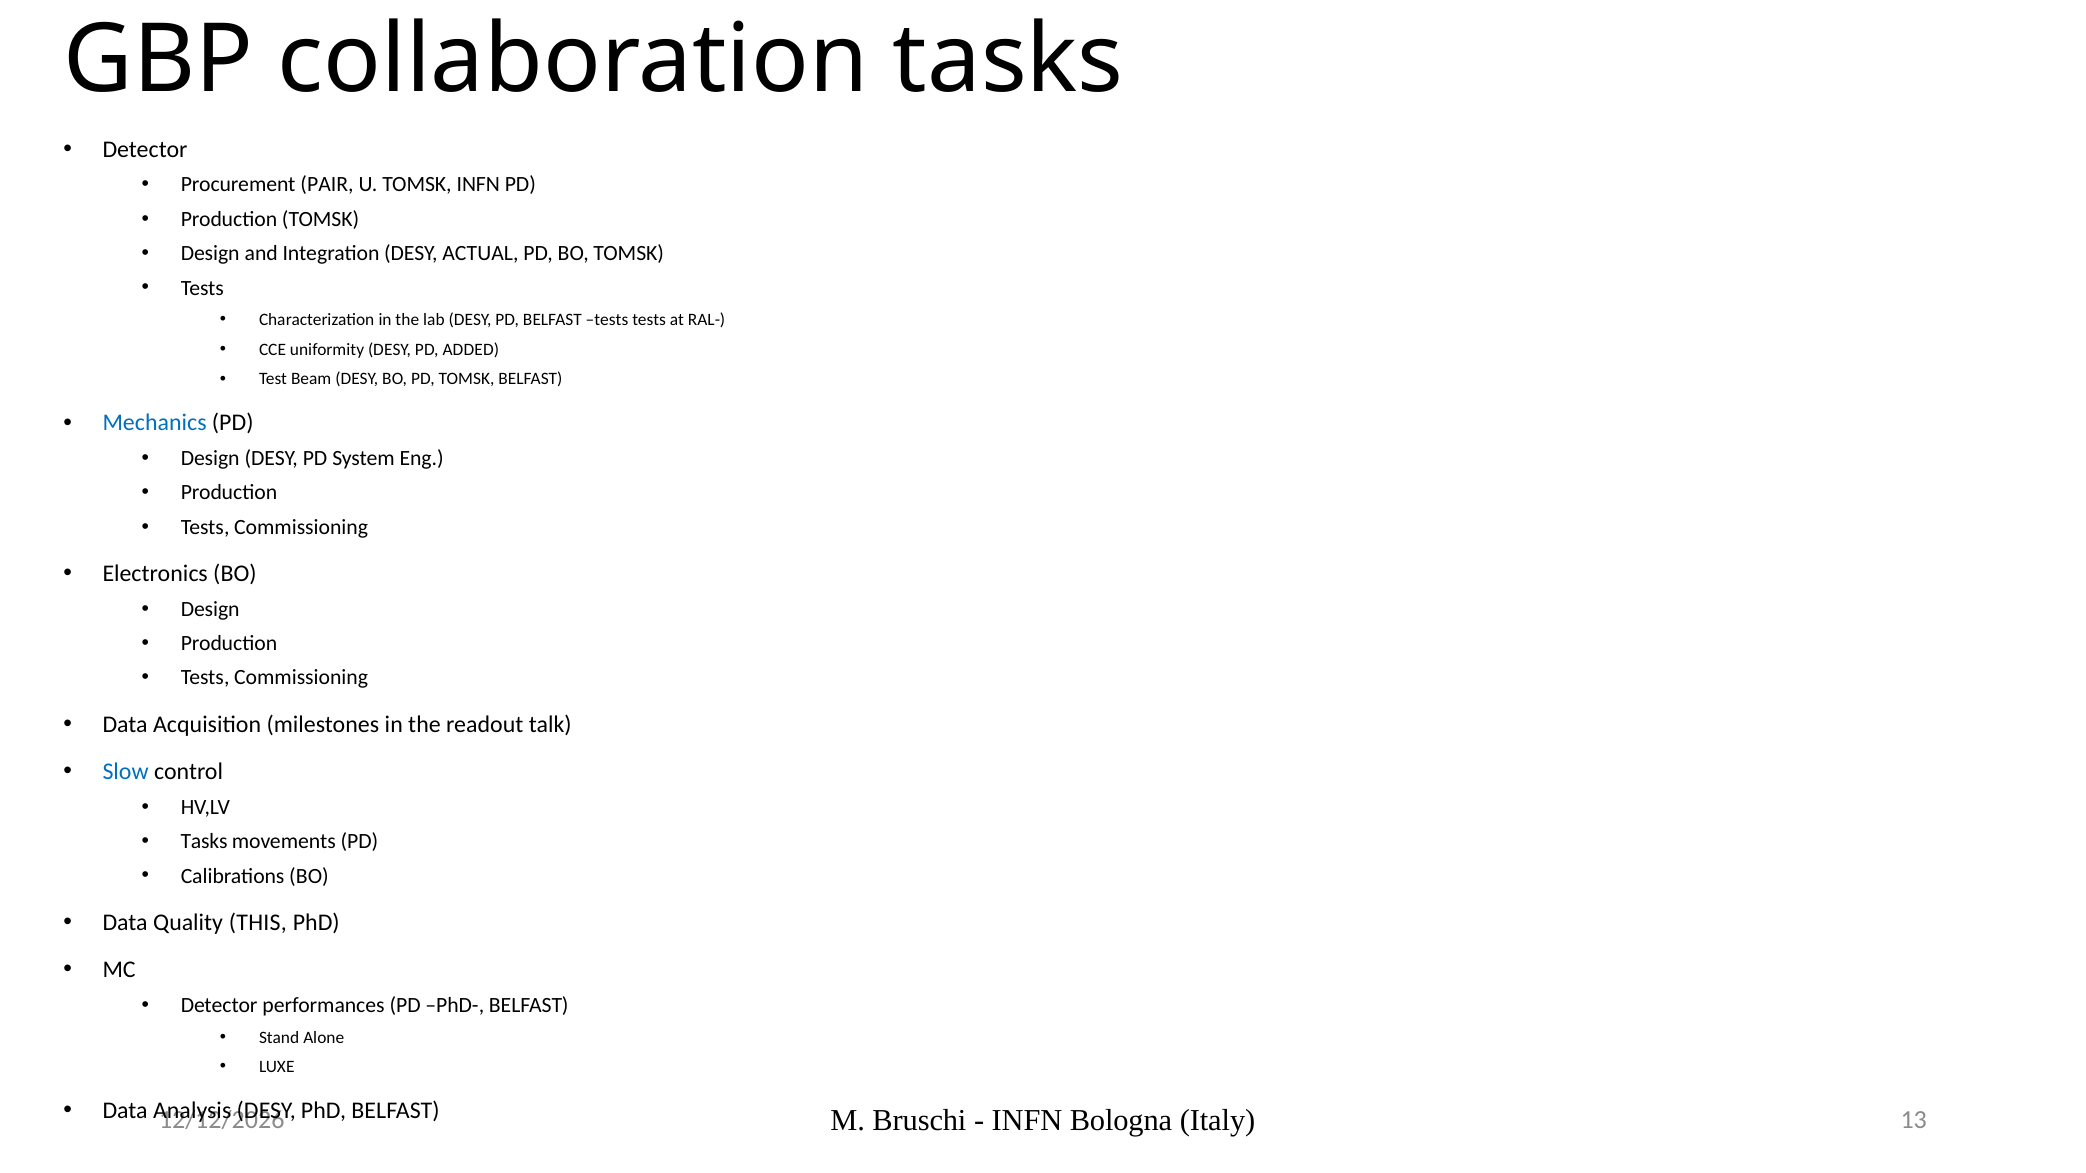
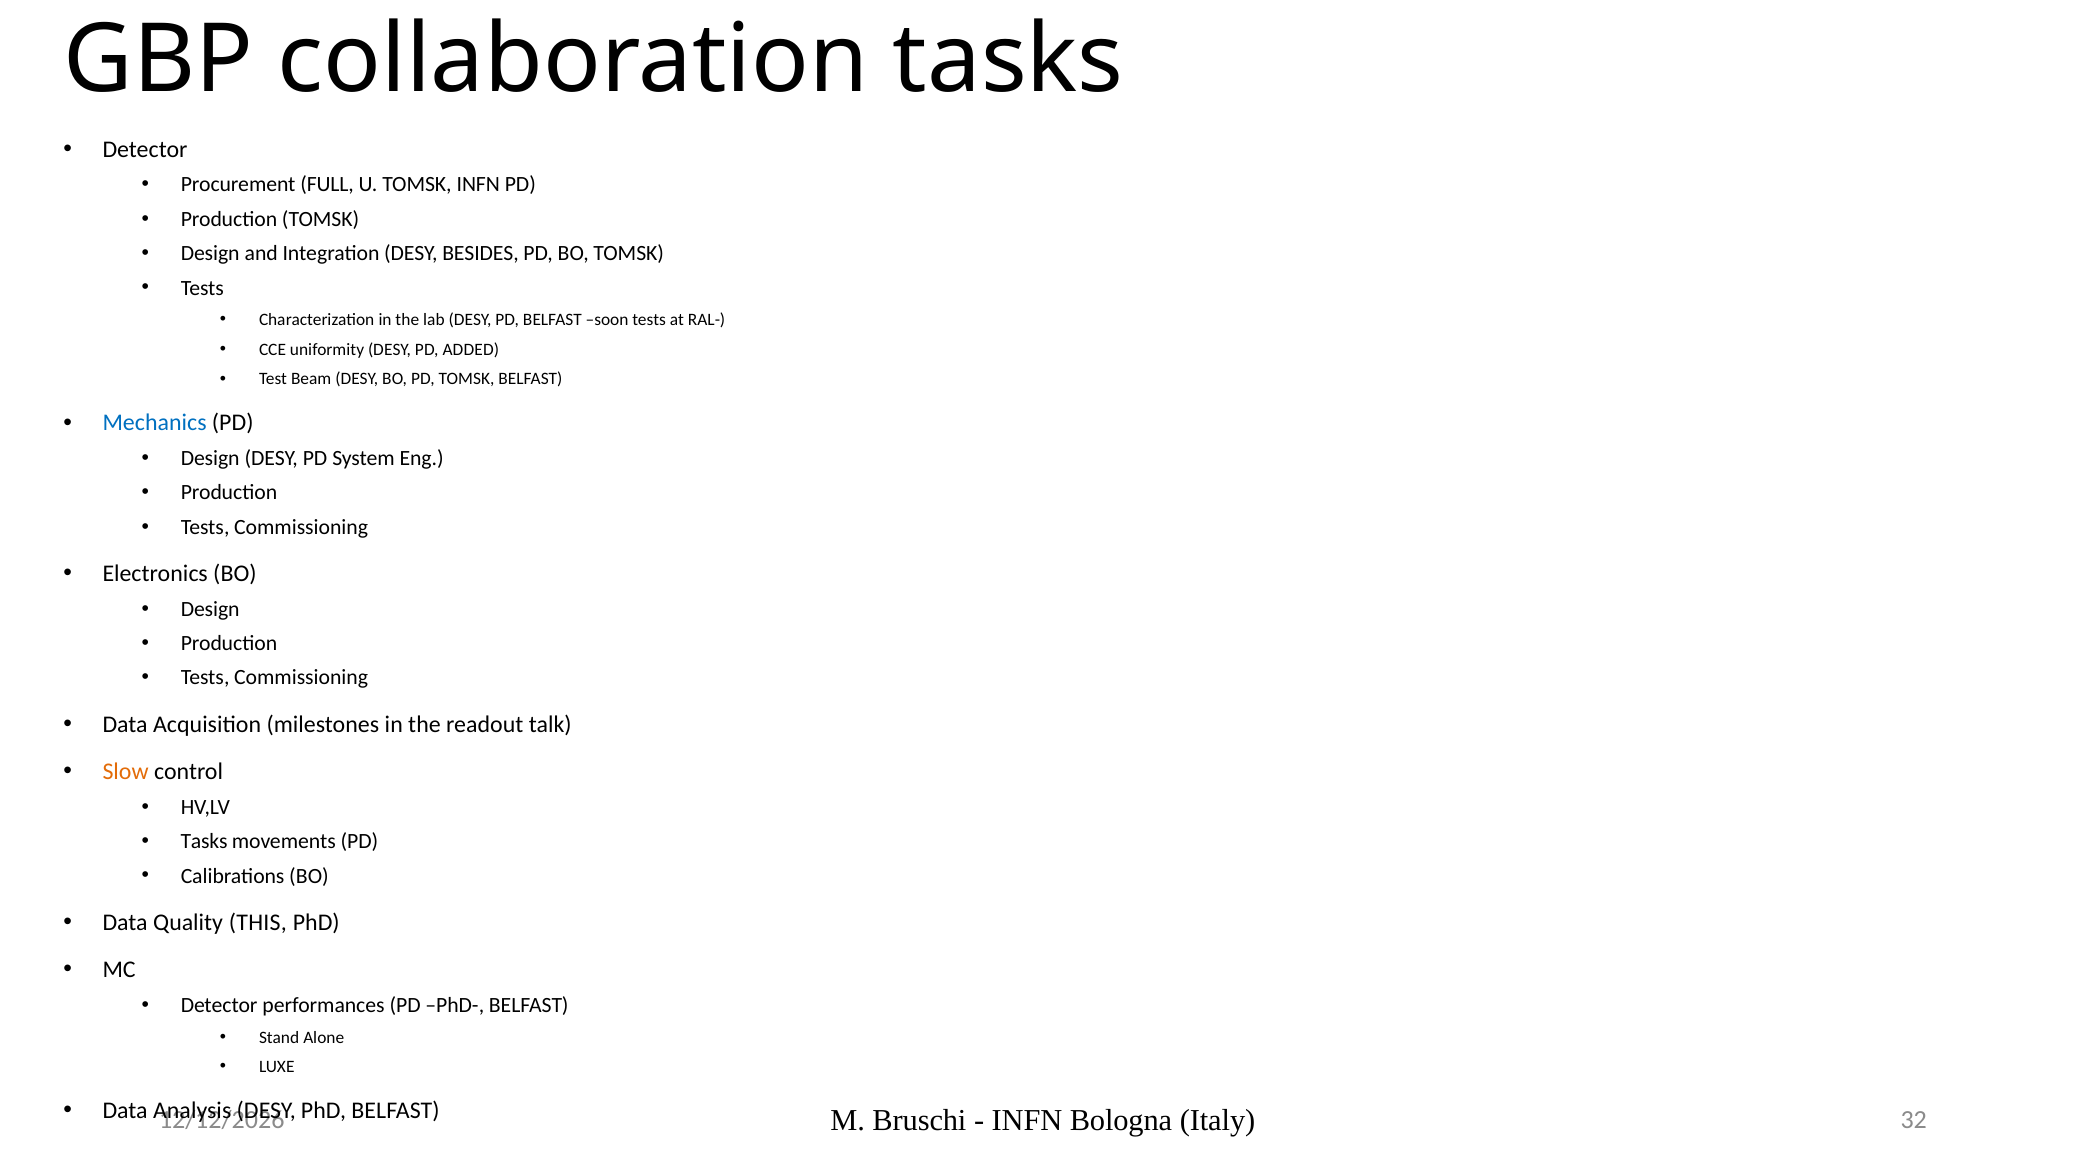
PAIR: PAIR -> FULL (327, 185)
ACTUAL: ACTUAL -> BESIDES (481, 254)
BELFAST tests: tests -> soon (607, 320)
Slow colour: blue -> orange (126, 772)
13: 13 -> 32 (1914, 1120)
